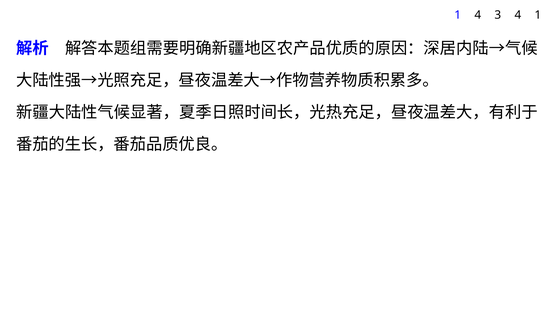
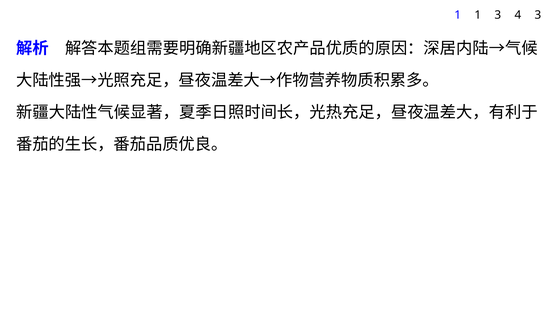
1 4: 4 -> 1 (478, 15)
4 1: 1 -> 3 (538, 15)
